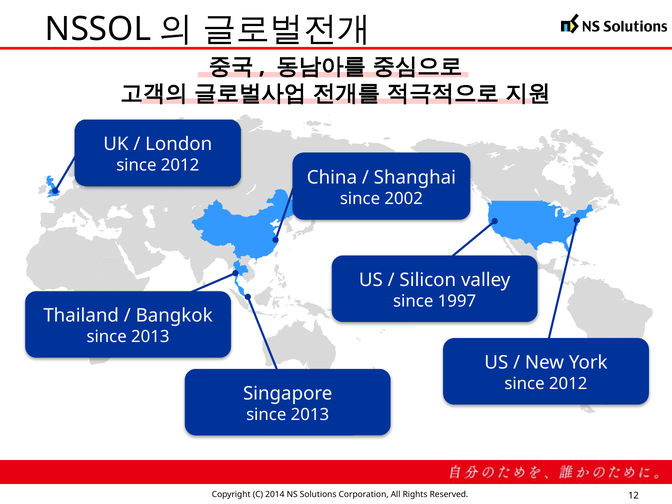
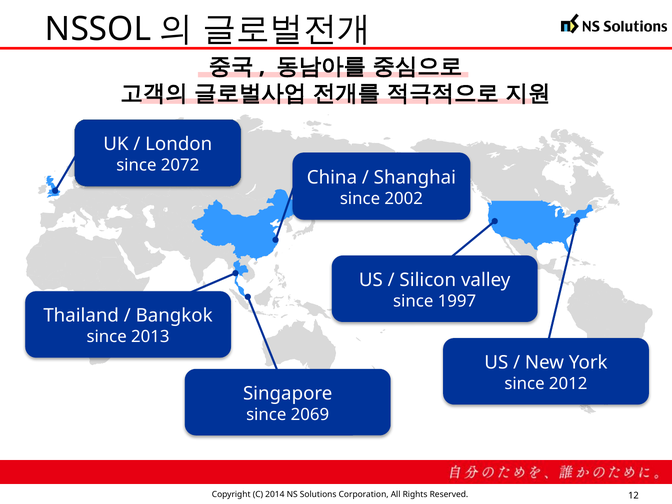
2012: 2012 -> 2072 (180, 165)
2013: 2013 -> 2069 (310, 415)
